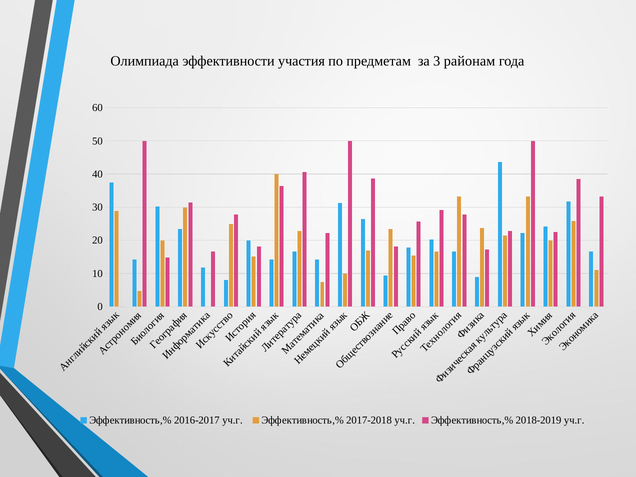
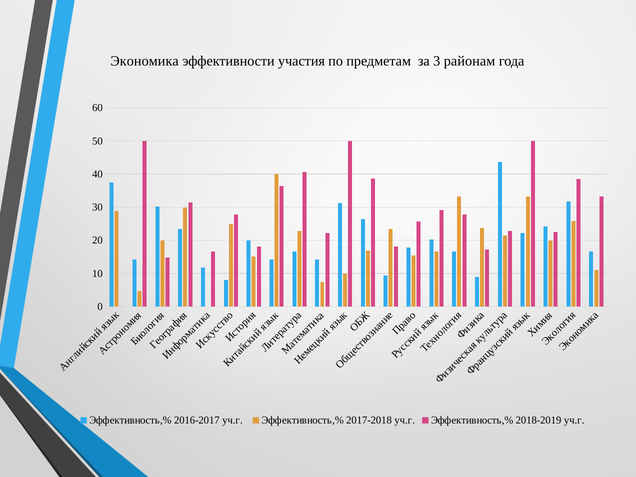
Олимпиада: Олимпиада -> Экономика (145, 61)
